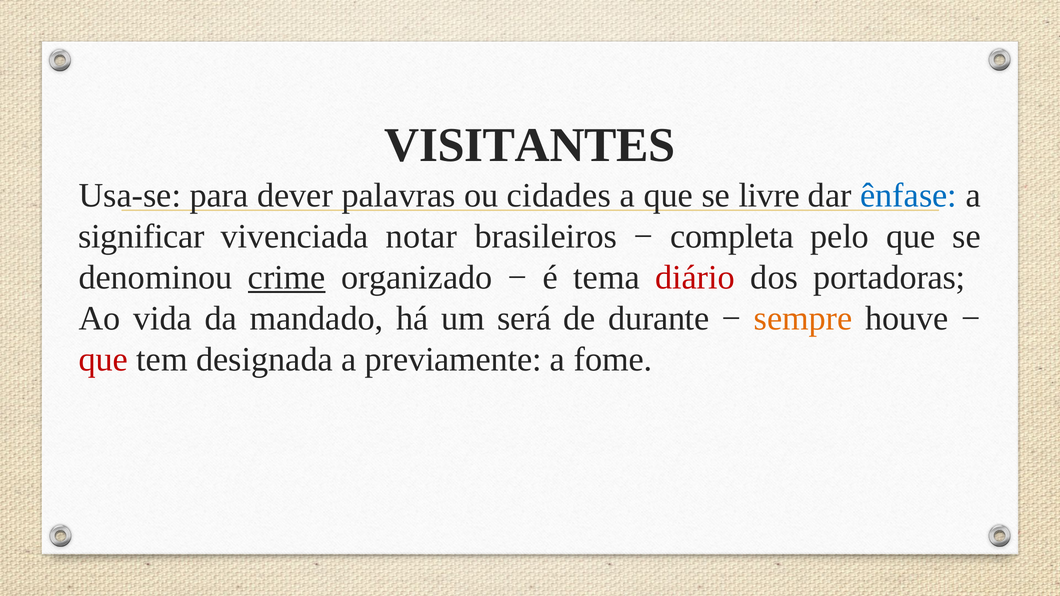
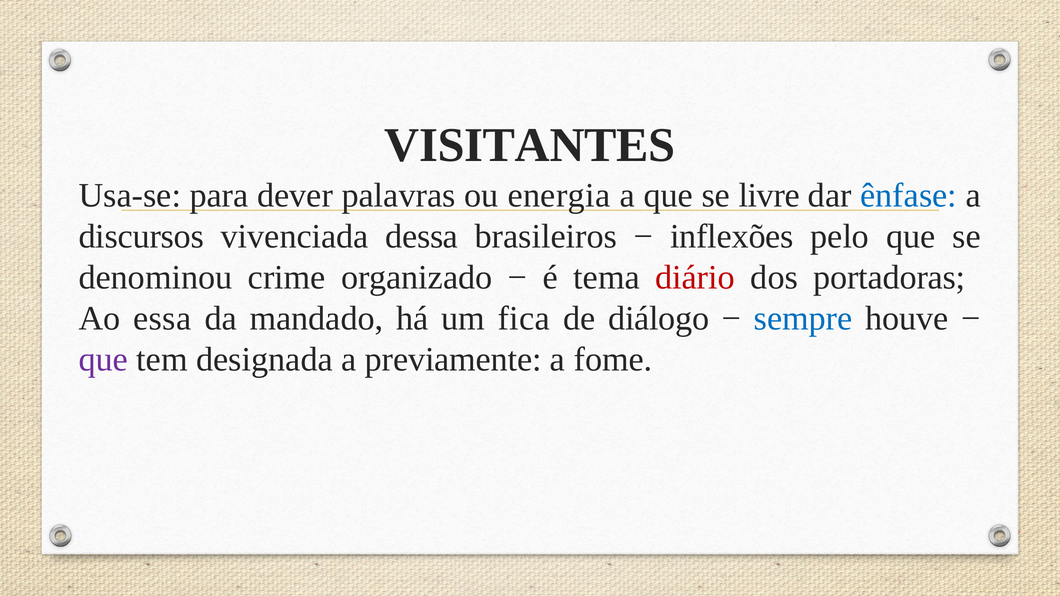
cidades: cidades -> energia (559, 195)
significar: significar -> discursos (141, 236)
notar: notar -> dessa (422, 236)
completa: completa -> inflexões (732, 236)
crime underline: present -> none (287, 277)
vida: vida -> essa (162, 318)
será: será -> fica (524, 318)
durante: durante -> diálogo (659, 318)
sempre colour: orange -> blue (803, 318)
que colour: red -> purple (103, 359)
